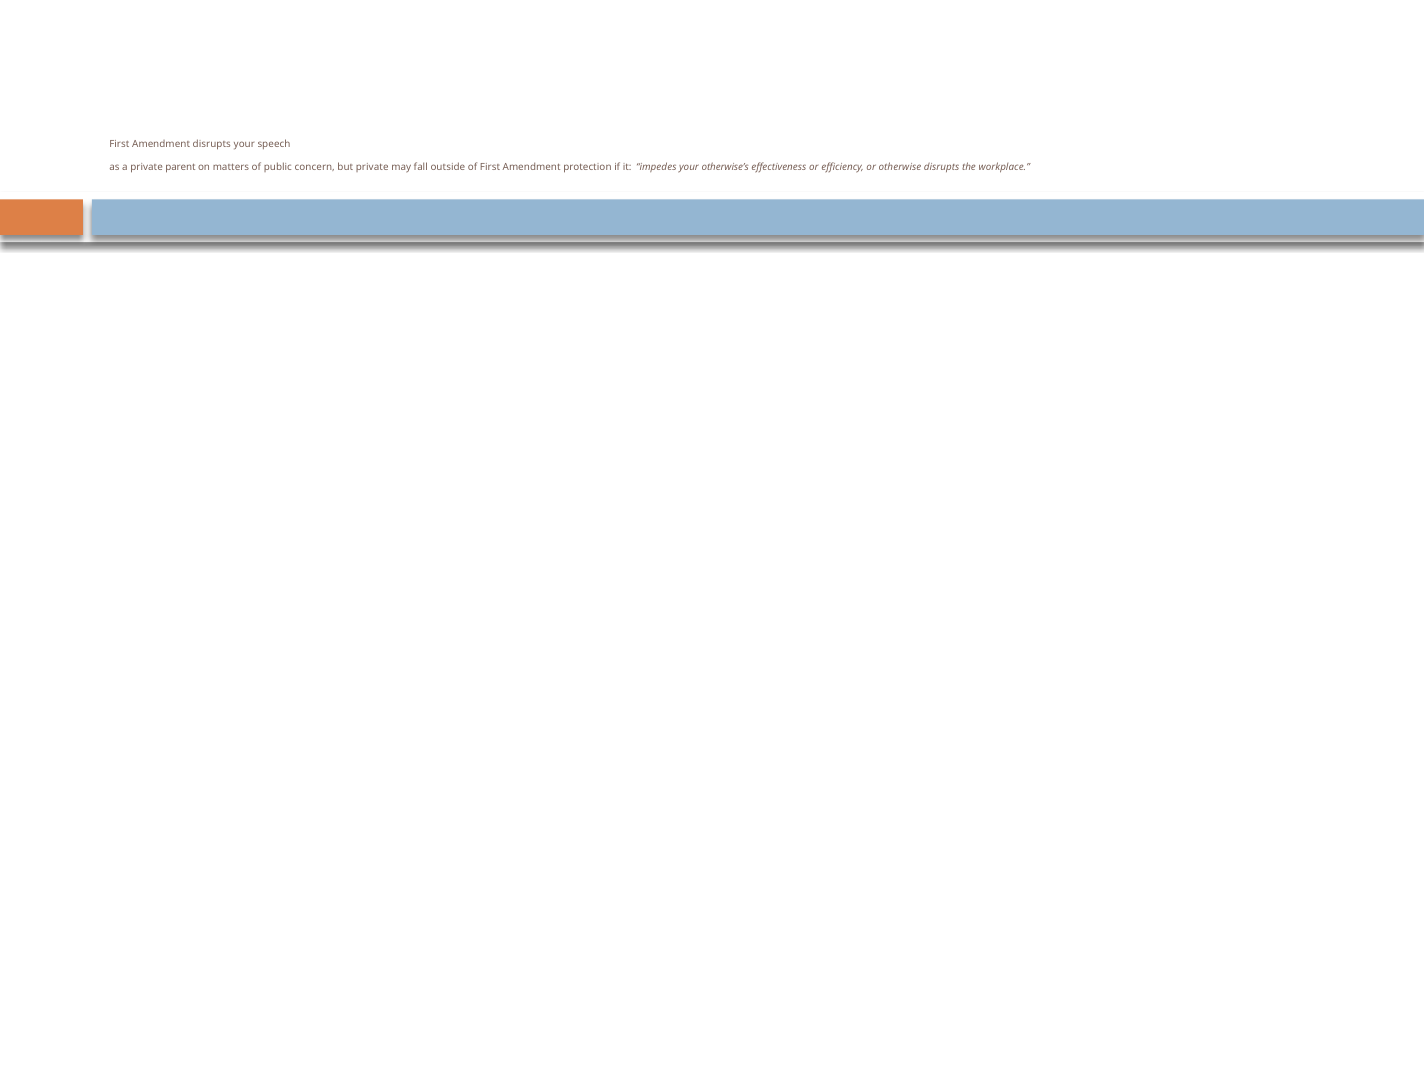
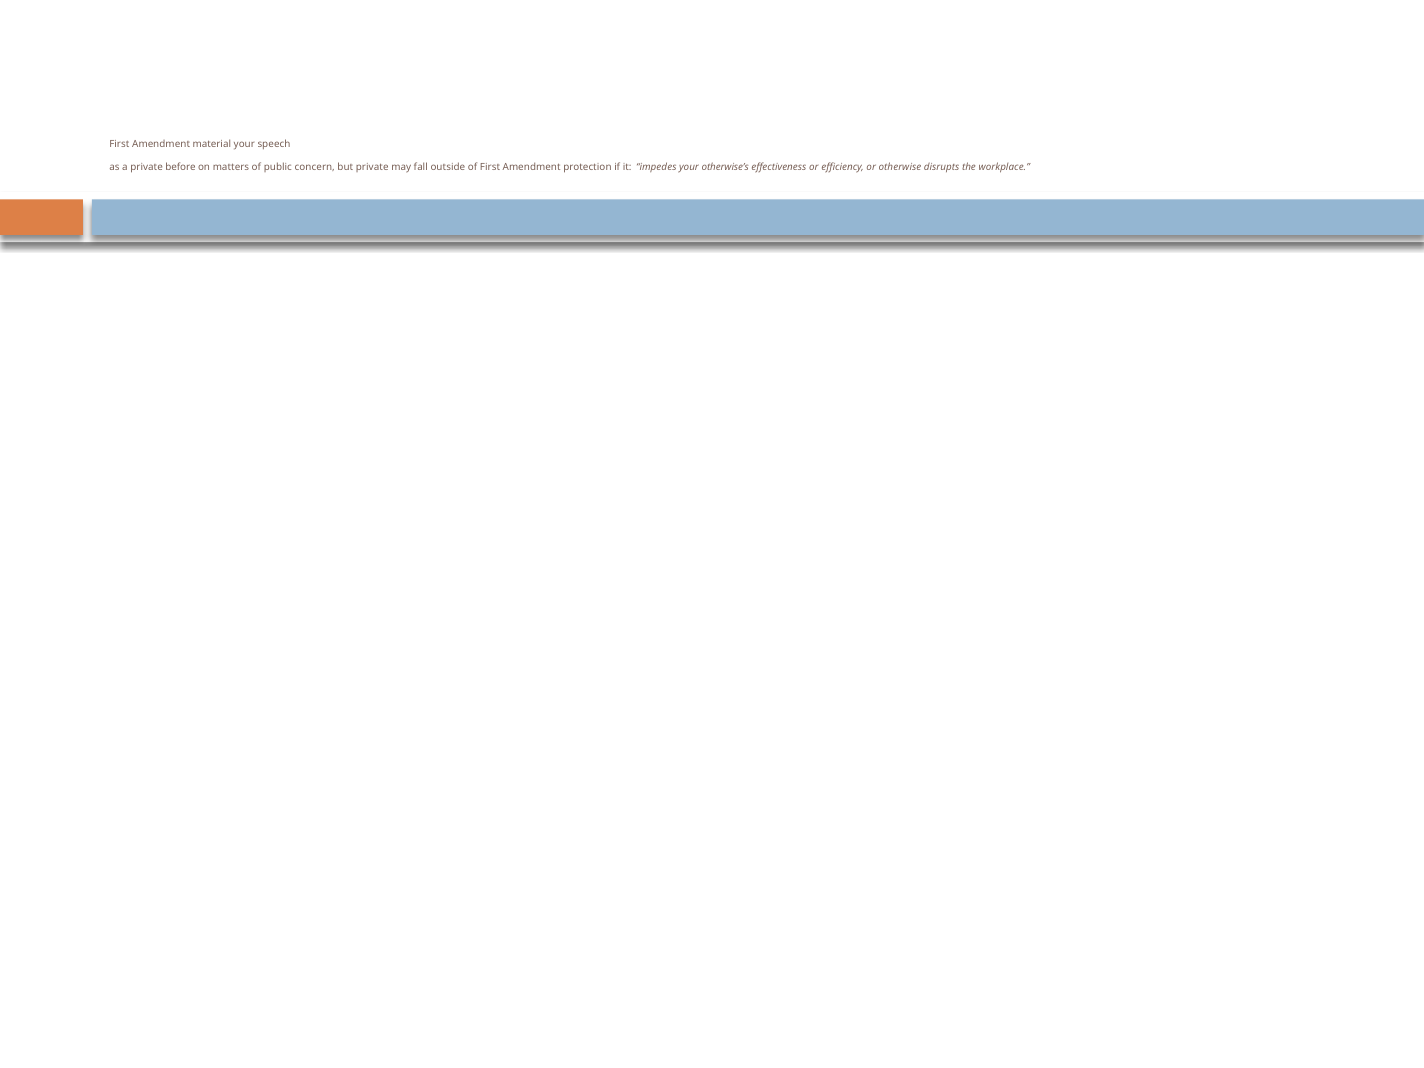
Amendment disrupts: disrupts -> material (212, 144)
parent: parent -> before (181, 167)
